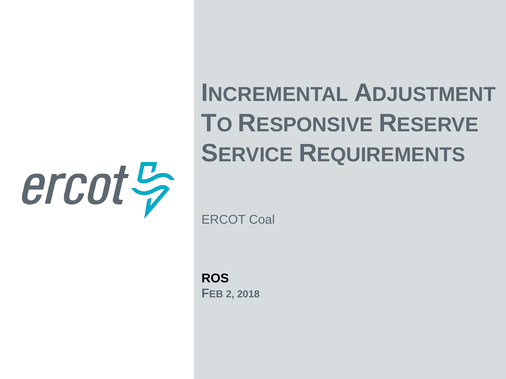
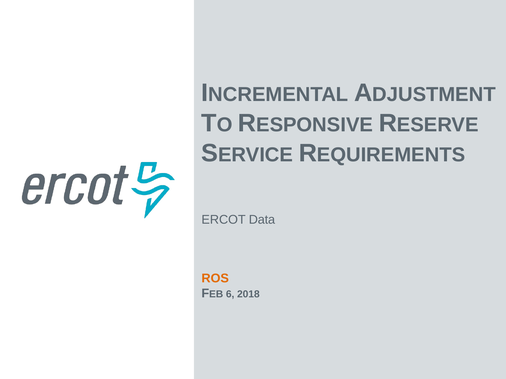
Coal: Coal -> Data (262, 220)
ROS colour: black -> orange (215, 279)
2: 2 -> 6 (230, 295)
